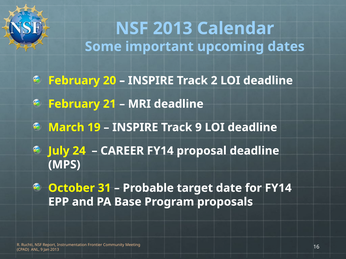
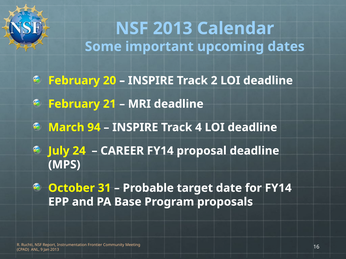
19: 19 -> 94 (94, 128)
Track 9: 9 -> 4 (198, 128)
